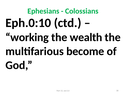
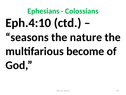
Eph.0:10: Eph.0:10 -> Eph.4:10 (28, 23)
working: working -> seasons (27, 37)
wealth: wealth -> nature (86, 37)
